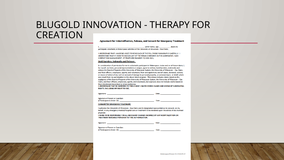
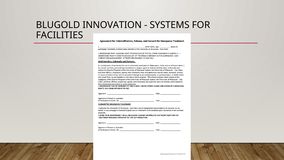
THERAPY: THERAPY -> SYSTEMS (170, 25)
CREATION: CREATION -> FACILITIES (60, 35)
